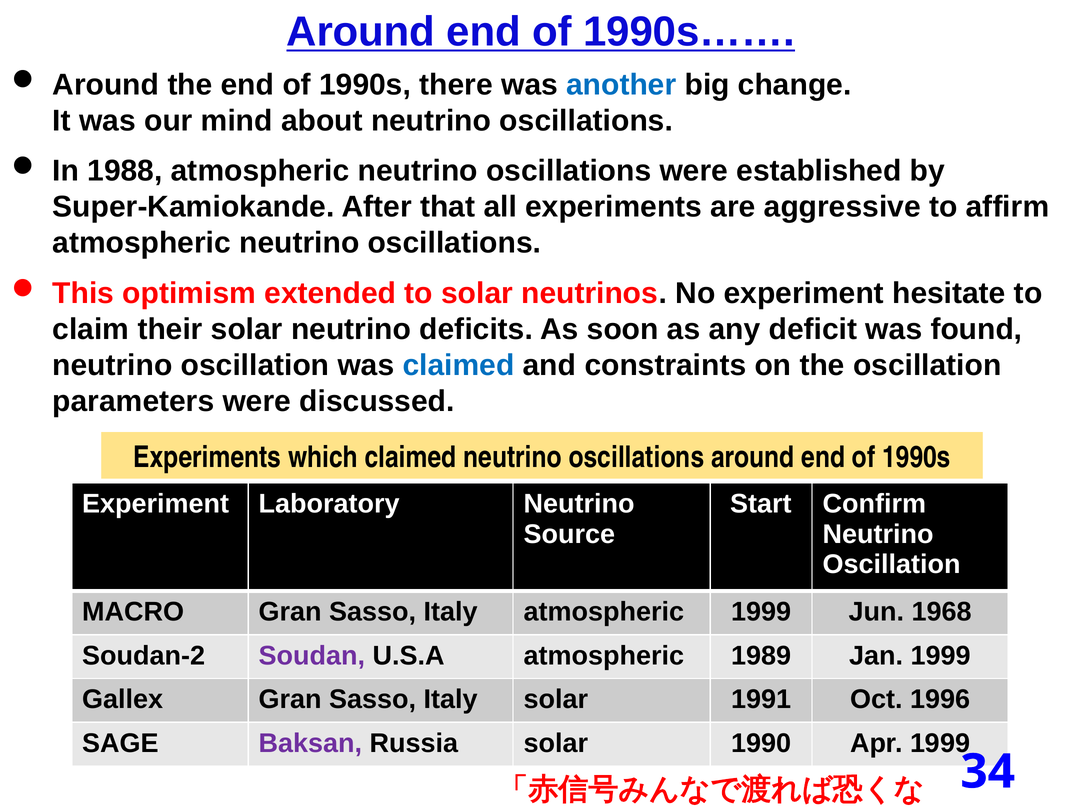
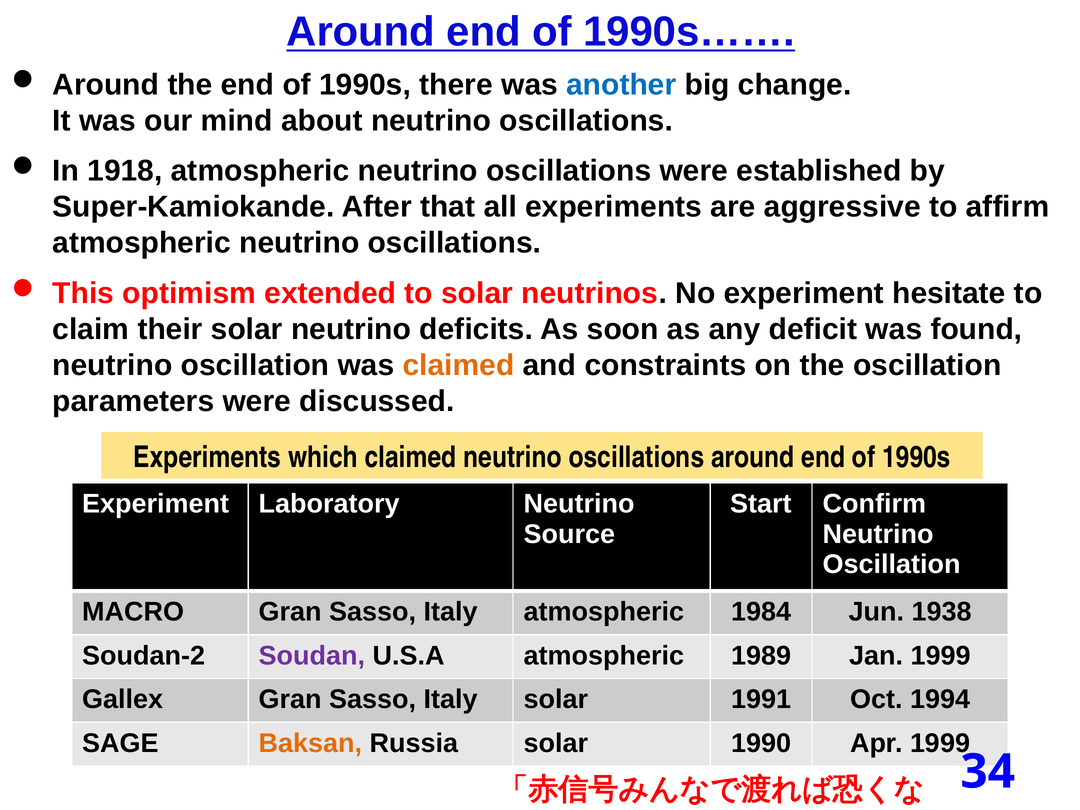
1988: 1988 -> 1918 (125, 171)
claimed colour: blue -> orange (459, 366)
atmospheric 1999: 1999 -> 1984 (761, 612)
1968: 1968 -> 1938 (942, 612)
1996: 1996 -> 1994 (940, 699)
Baksan colour: purple -> orange (311, 743)
